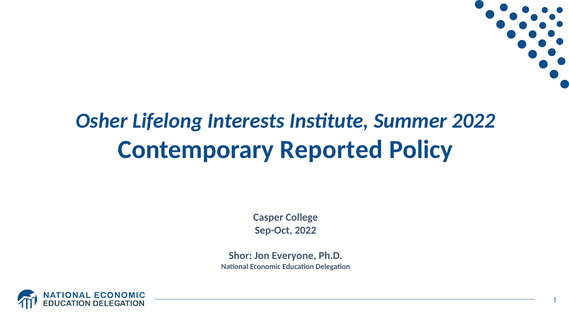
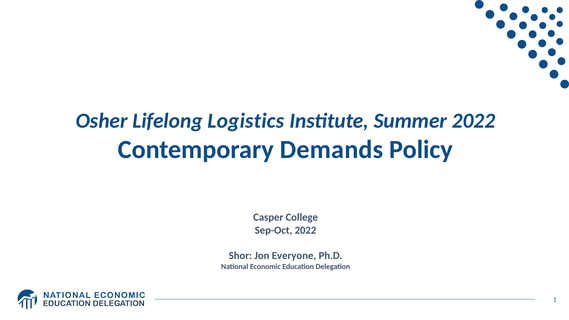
Interests: Interests -> Logistics (246, 121)
Reported: Reported -> Demands (331, 149)
